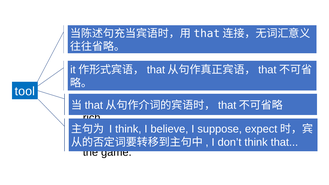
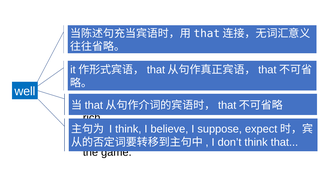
tool: tool -> well (25, 91)
